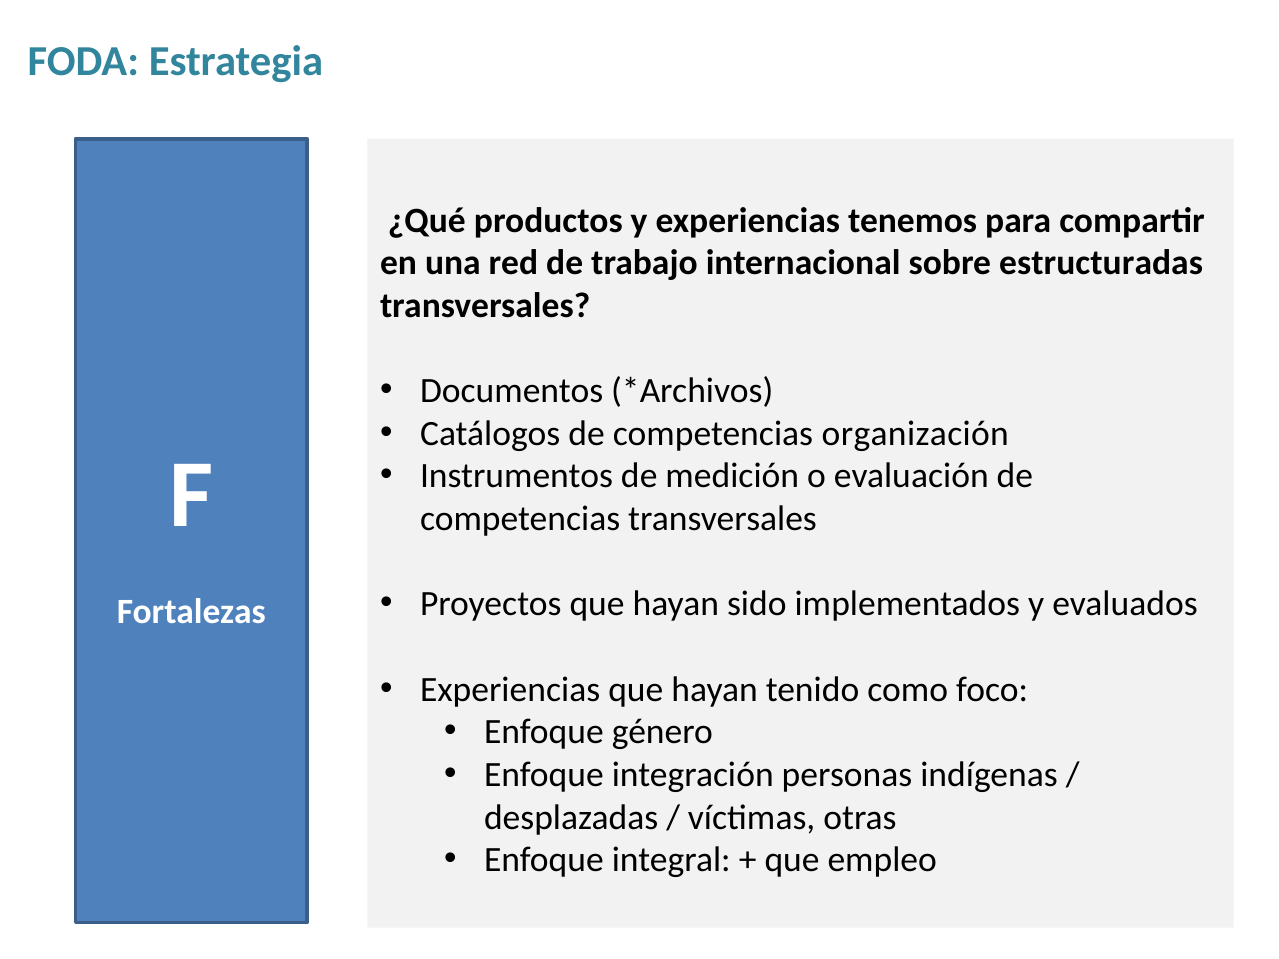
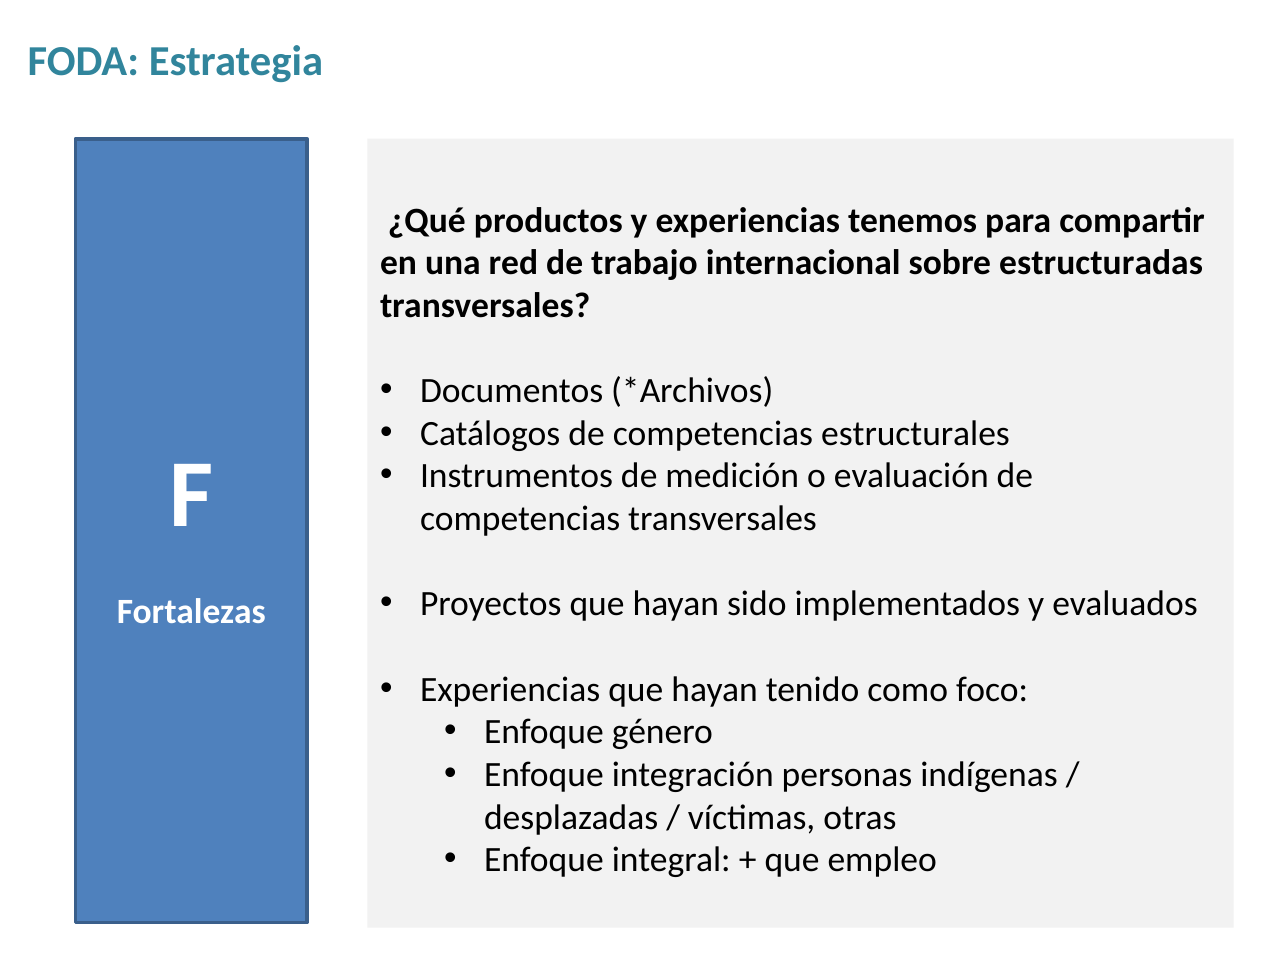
organización: organización -> estructurales (916, 434)
